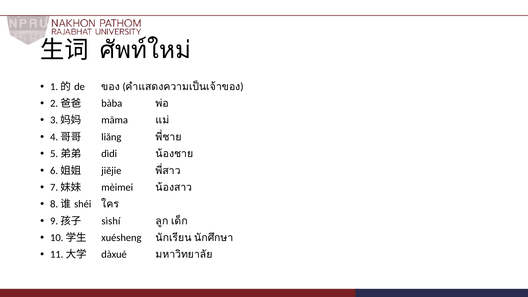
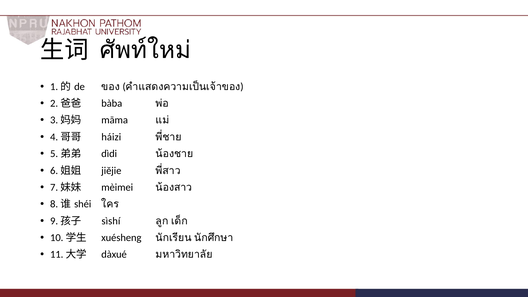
liăng: liăng -> háizi (111, 137)
